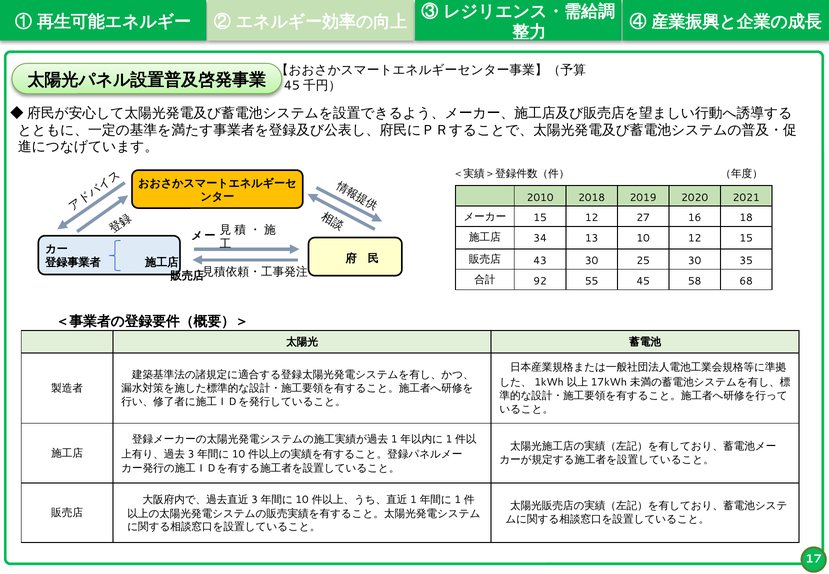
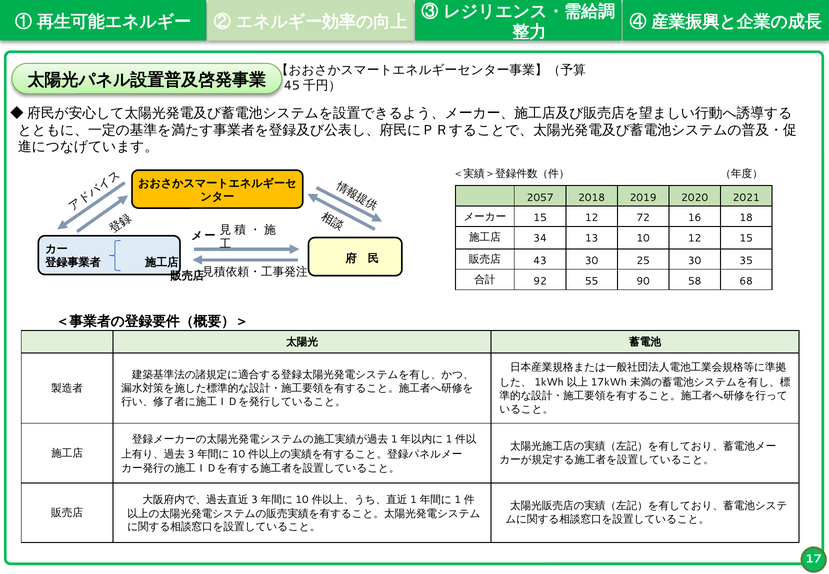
2010: 2010 -> 2057 (540, 197)
27: 27 -> 72 (643, 218)
45: 45 -> 90 (643, 281)
